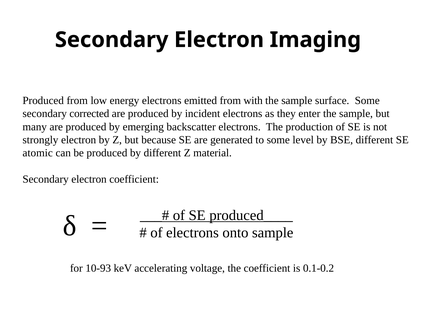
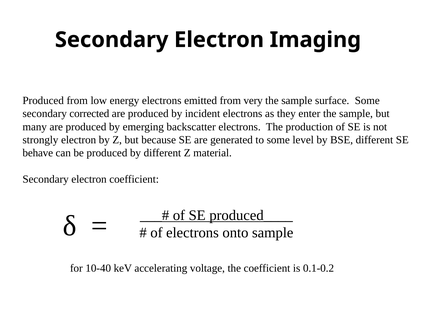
with: with -> very (253, 101)
atomic: atomic -> behave (38, 153)
10-93: 10-93 -> 10-40 (98, 269)
